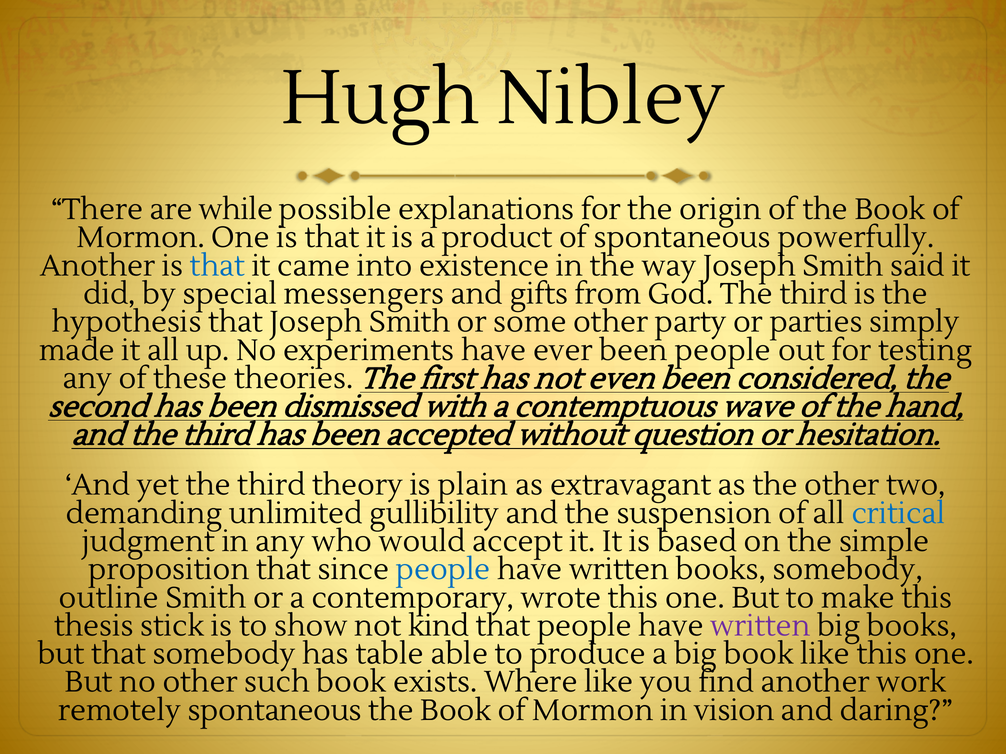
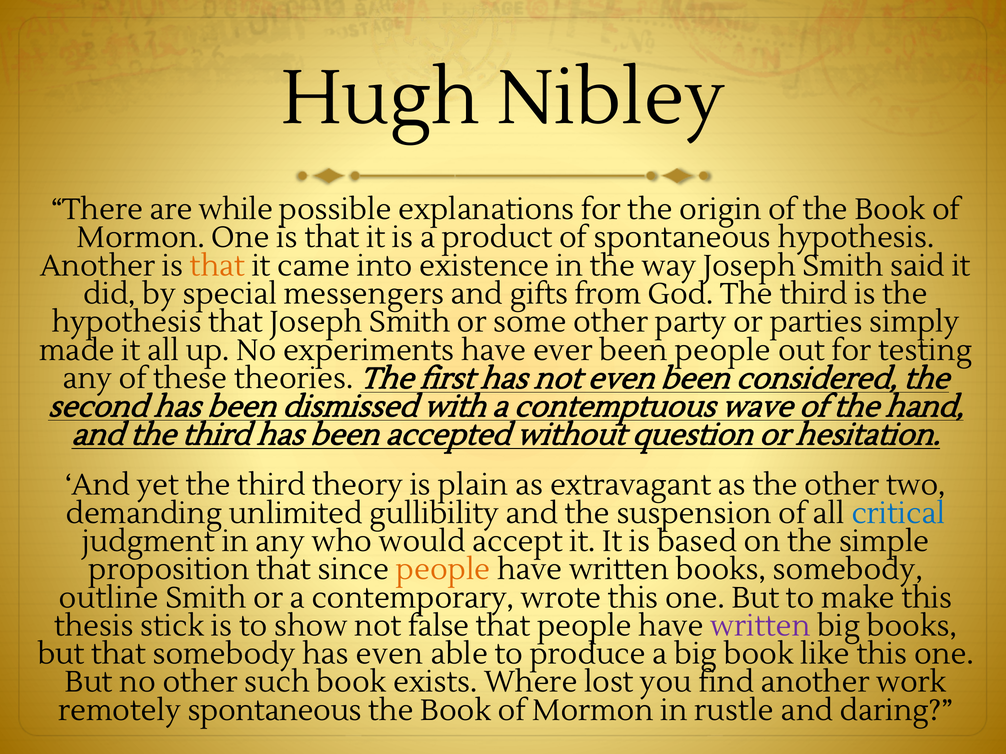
spontaneous powerfully: powerfully -> hypothesis (856, 238)
that colour: blue -> orange (217, 266)
people colour: blue -> orange (443, 570)
kind: kind -> false (439, 626)
has table: table -> even (390, 655)
Where like: like -> lost (609, 683)
vision: vision -> rustle (734, 711)
